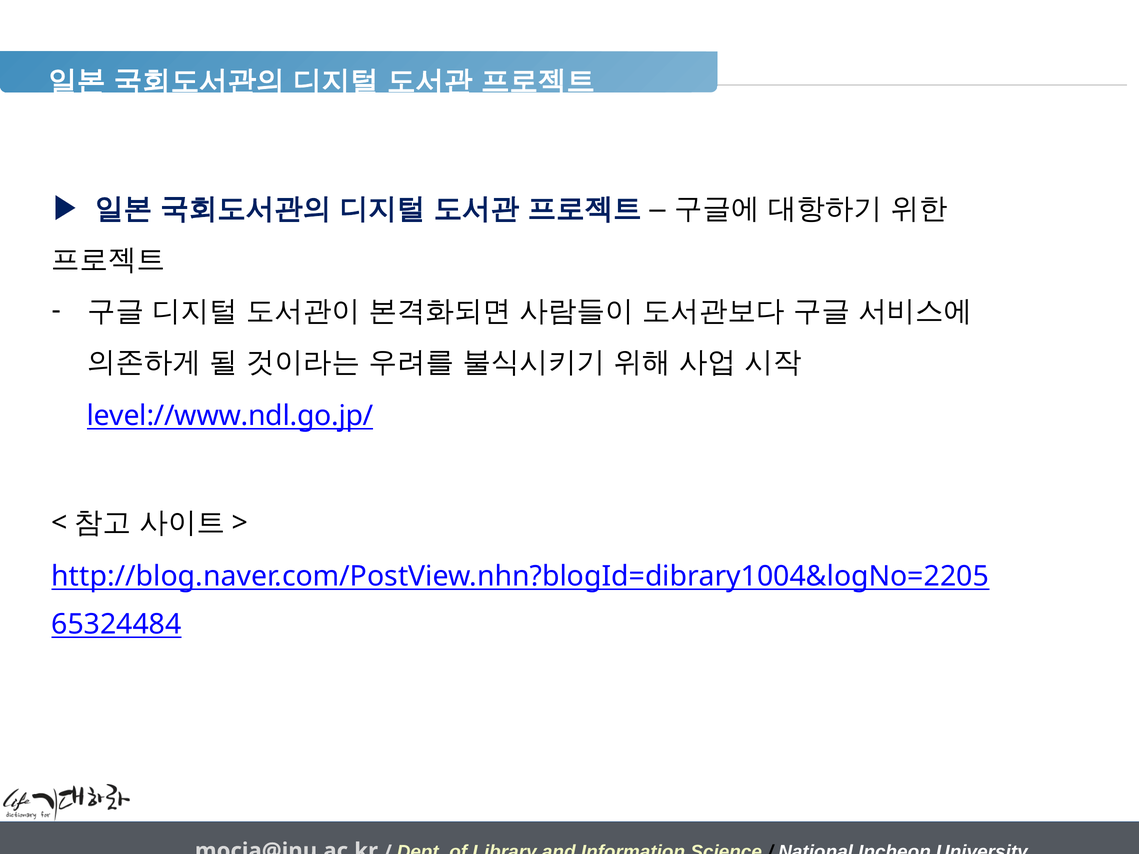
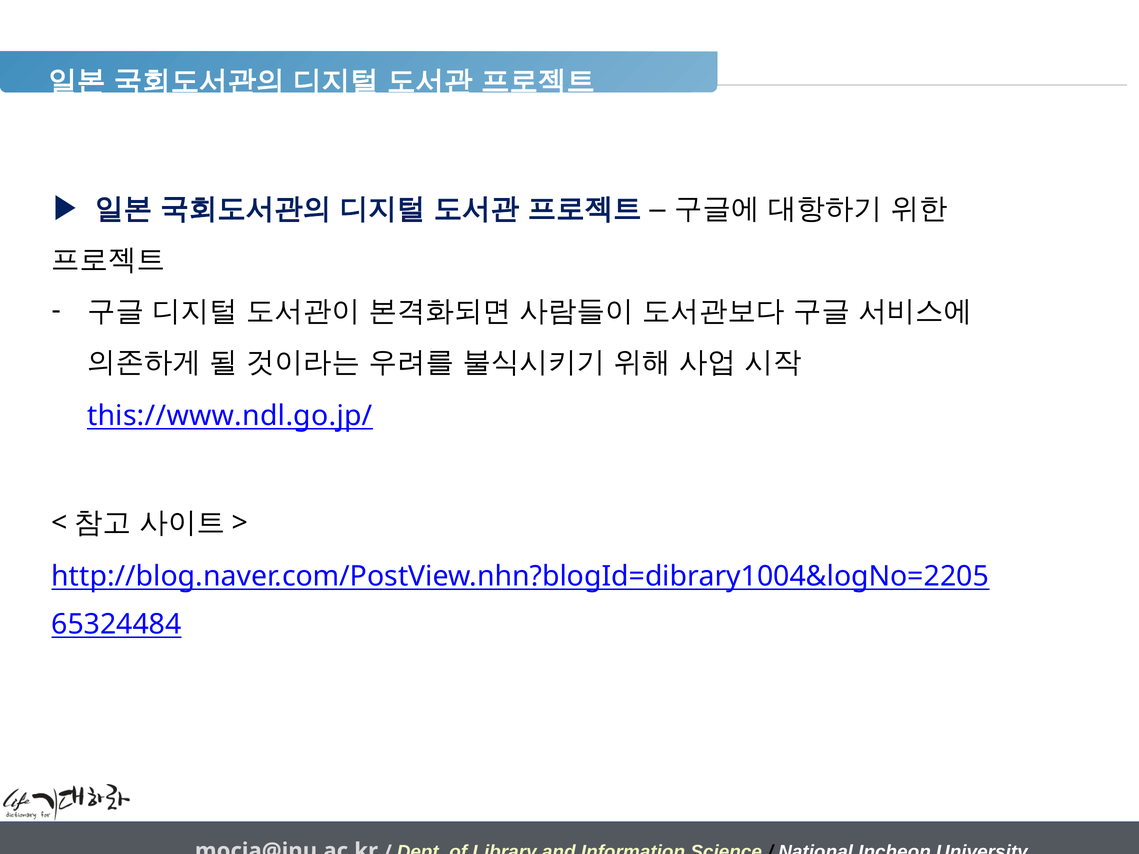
level://www.ndl.go.jp/: level://www.ndl.go.jp/ -> this://www.ndl.go.jp/ (230, 416)
